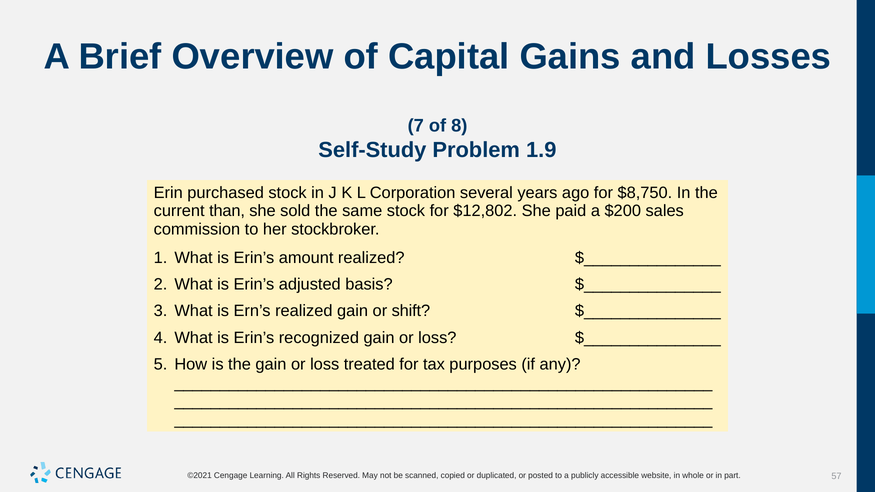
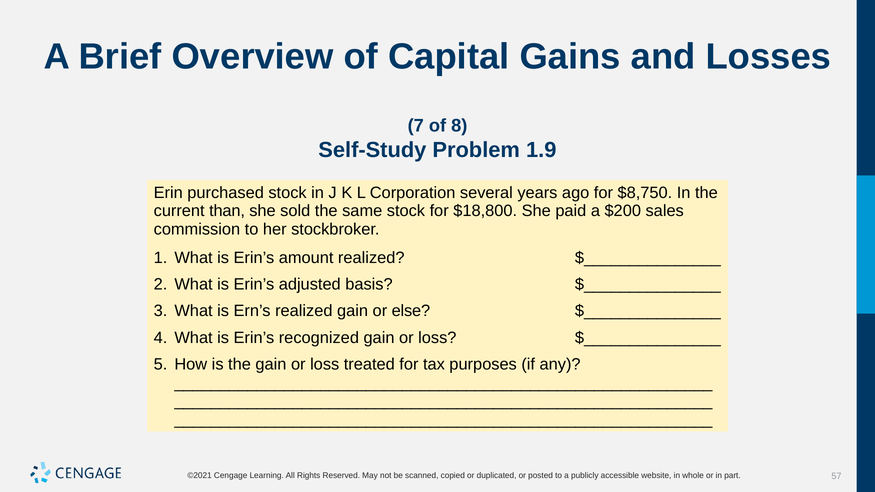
$12,802: $12,802 -> $18,800 (485, 211)
shift: shift -> else (411, 311)
